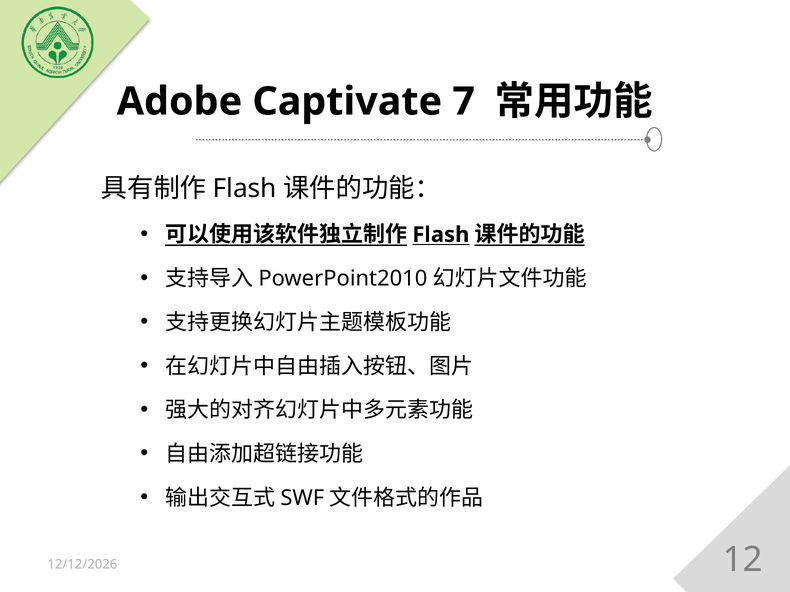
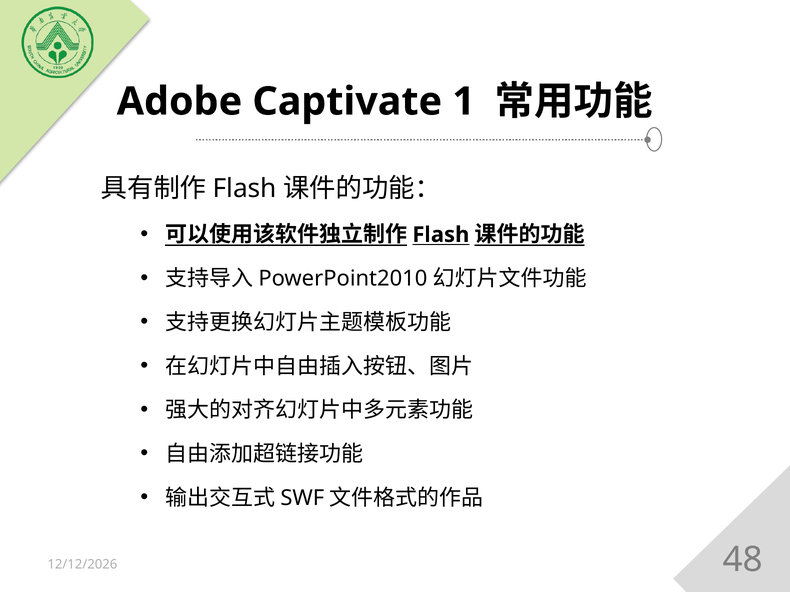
7: 7 -> 1 (464, 102)
12: 12 -> 48 (743, 560)
